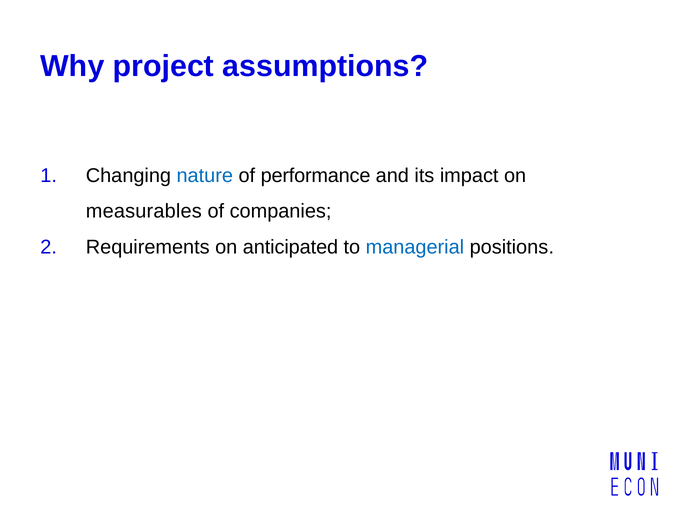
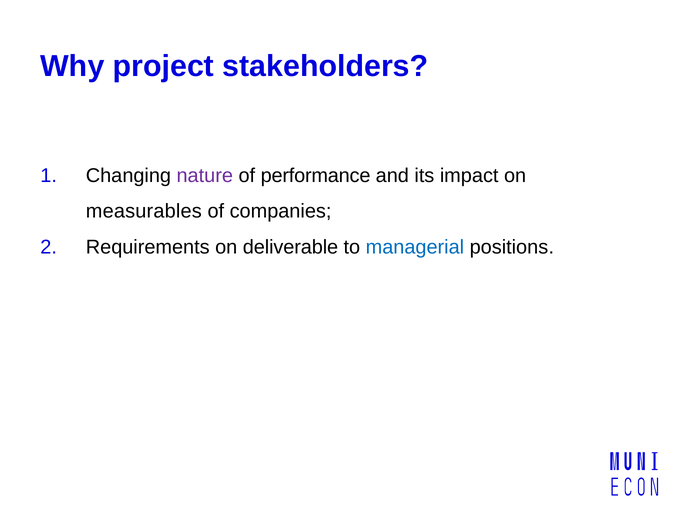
assumptions: assumptions -> stakeholders (325, 66)
nature colour: blue -> purple (205, 176)
anticipated: anticipated -> deliverable (291, 247)
